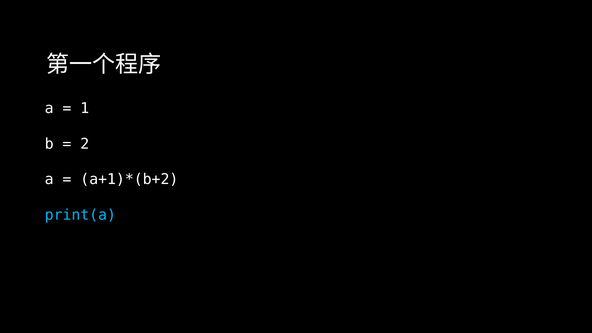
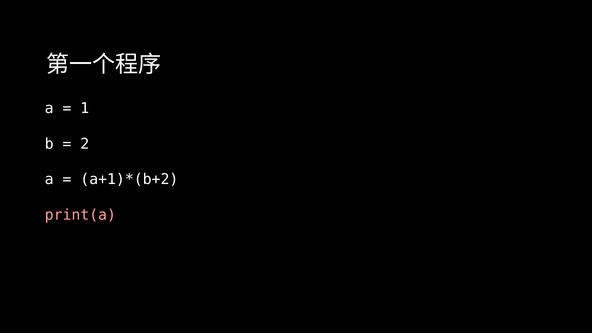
print(a colour: light blue -> pink (80, 215)
